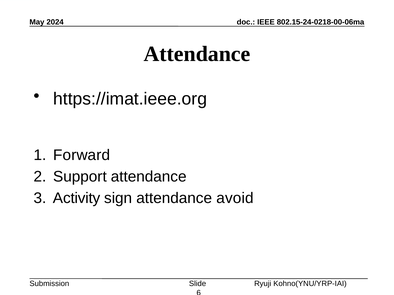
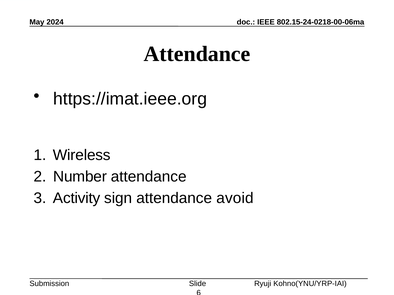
Forward: Forward -> Wireless (82, 155)
Support: Support -> Number (80, 177)
